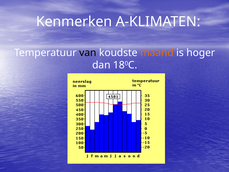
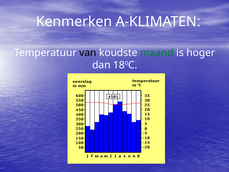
maand colour: orange -> green (157, 53)
